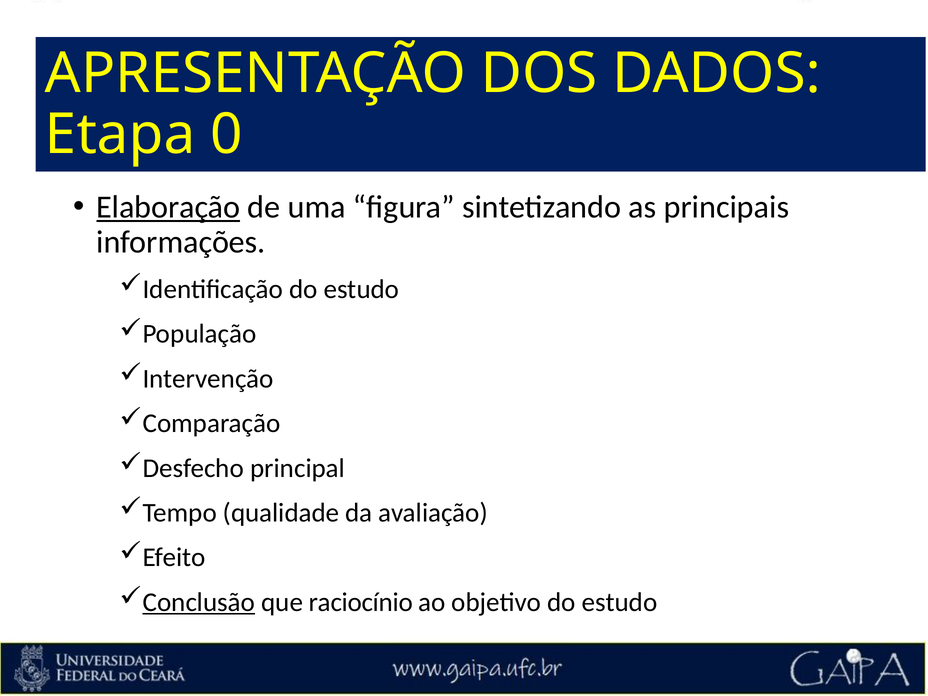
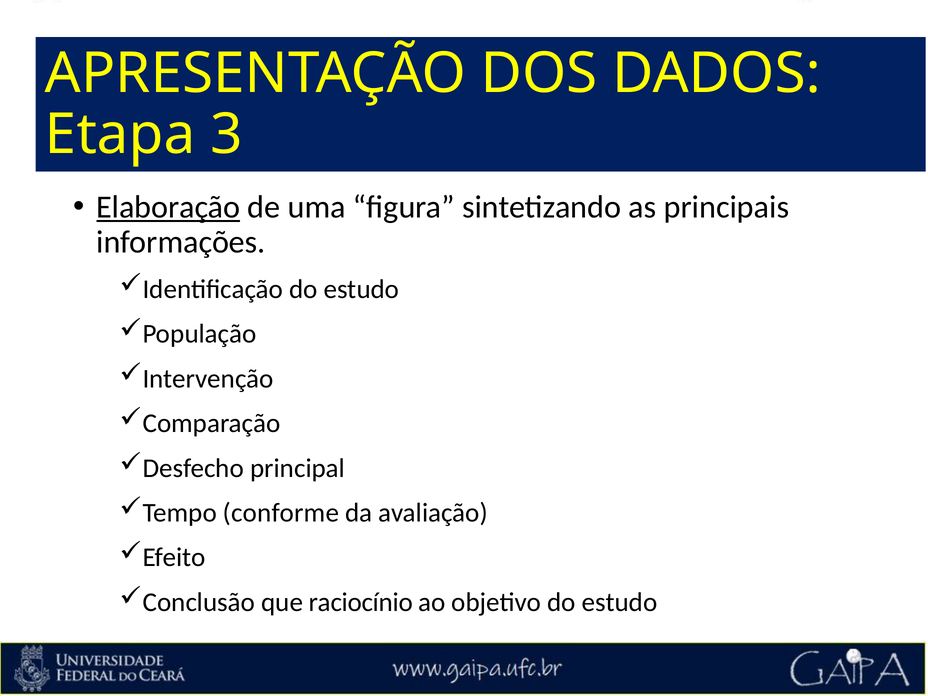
0: 0 -> 3 (226, 135)
qualidade: qualidade -> conforme (281, 513)
Conclusão underline: present -> none (199, 602)
